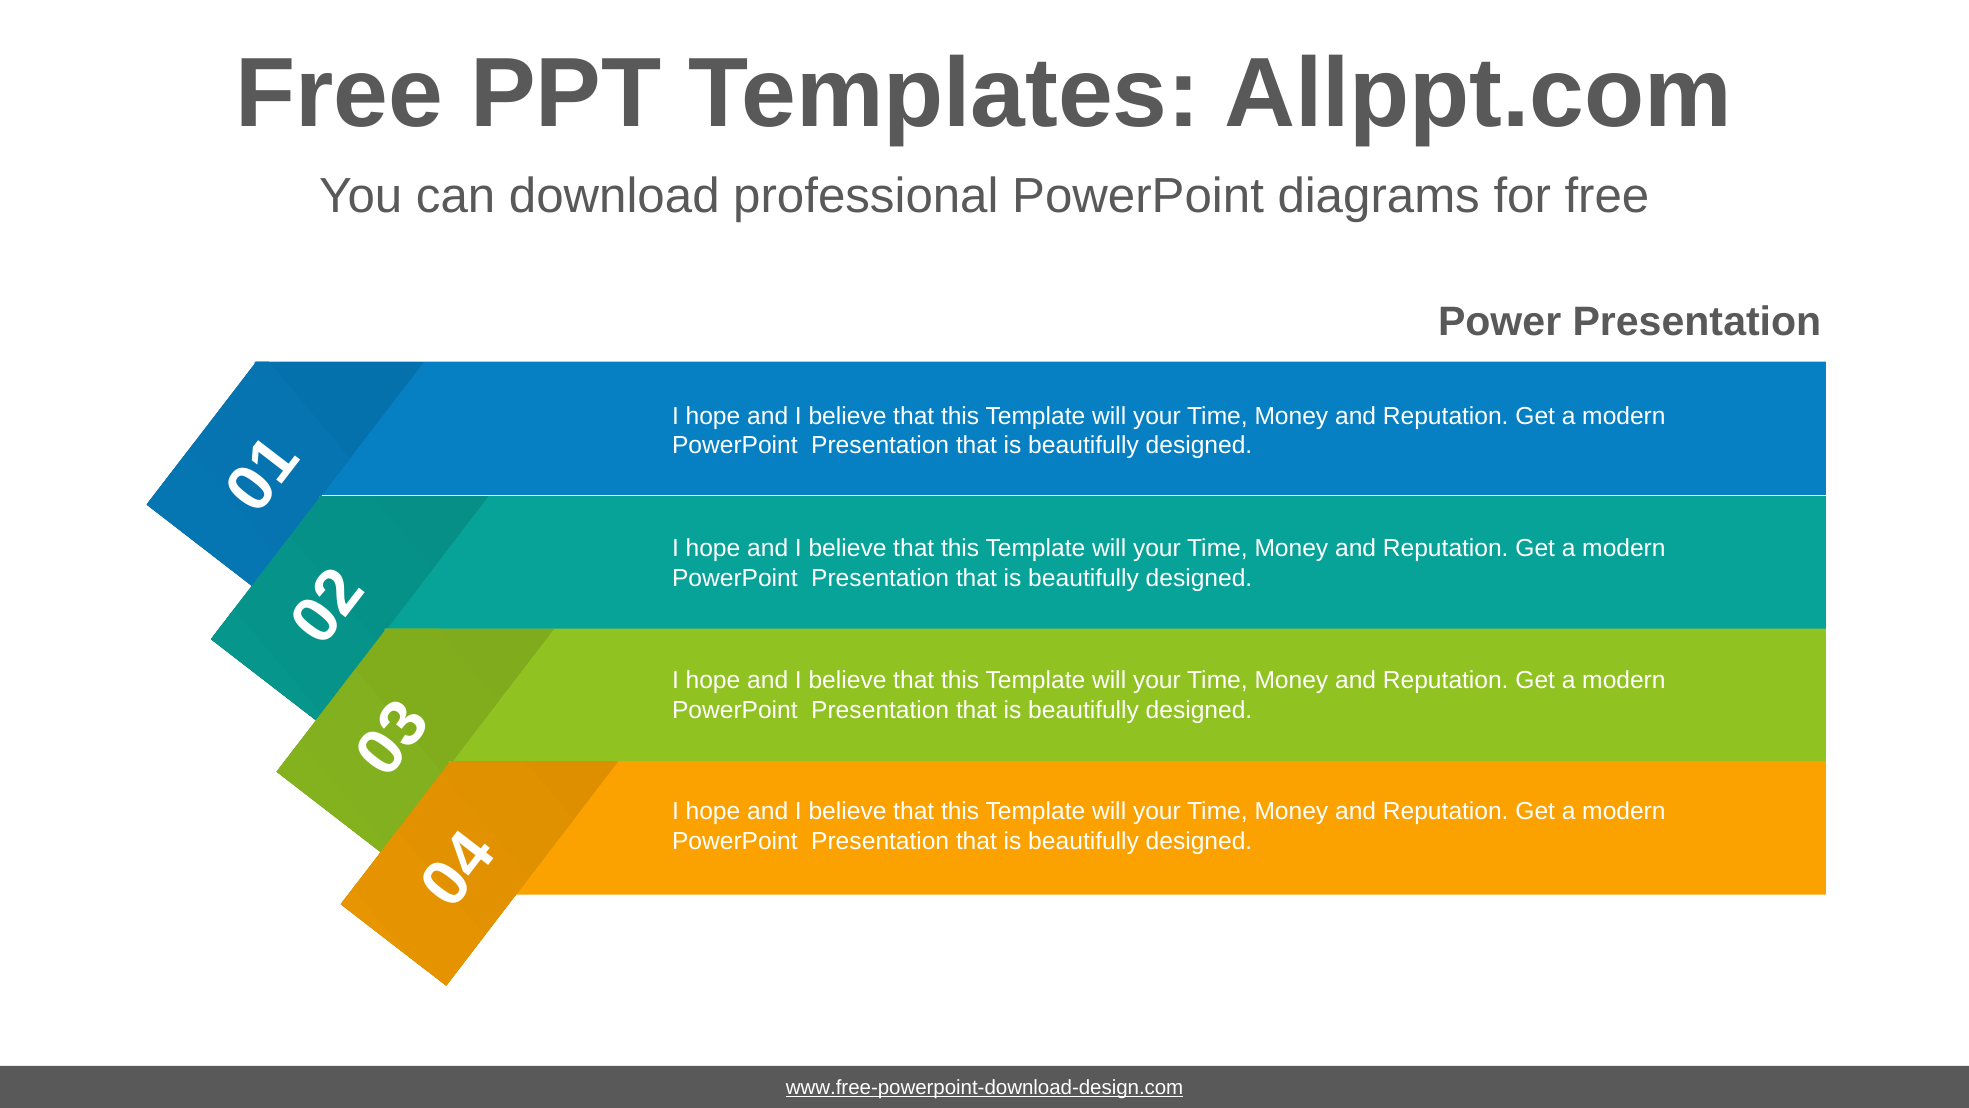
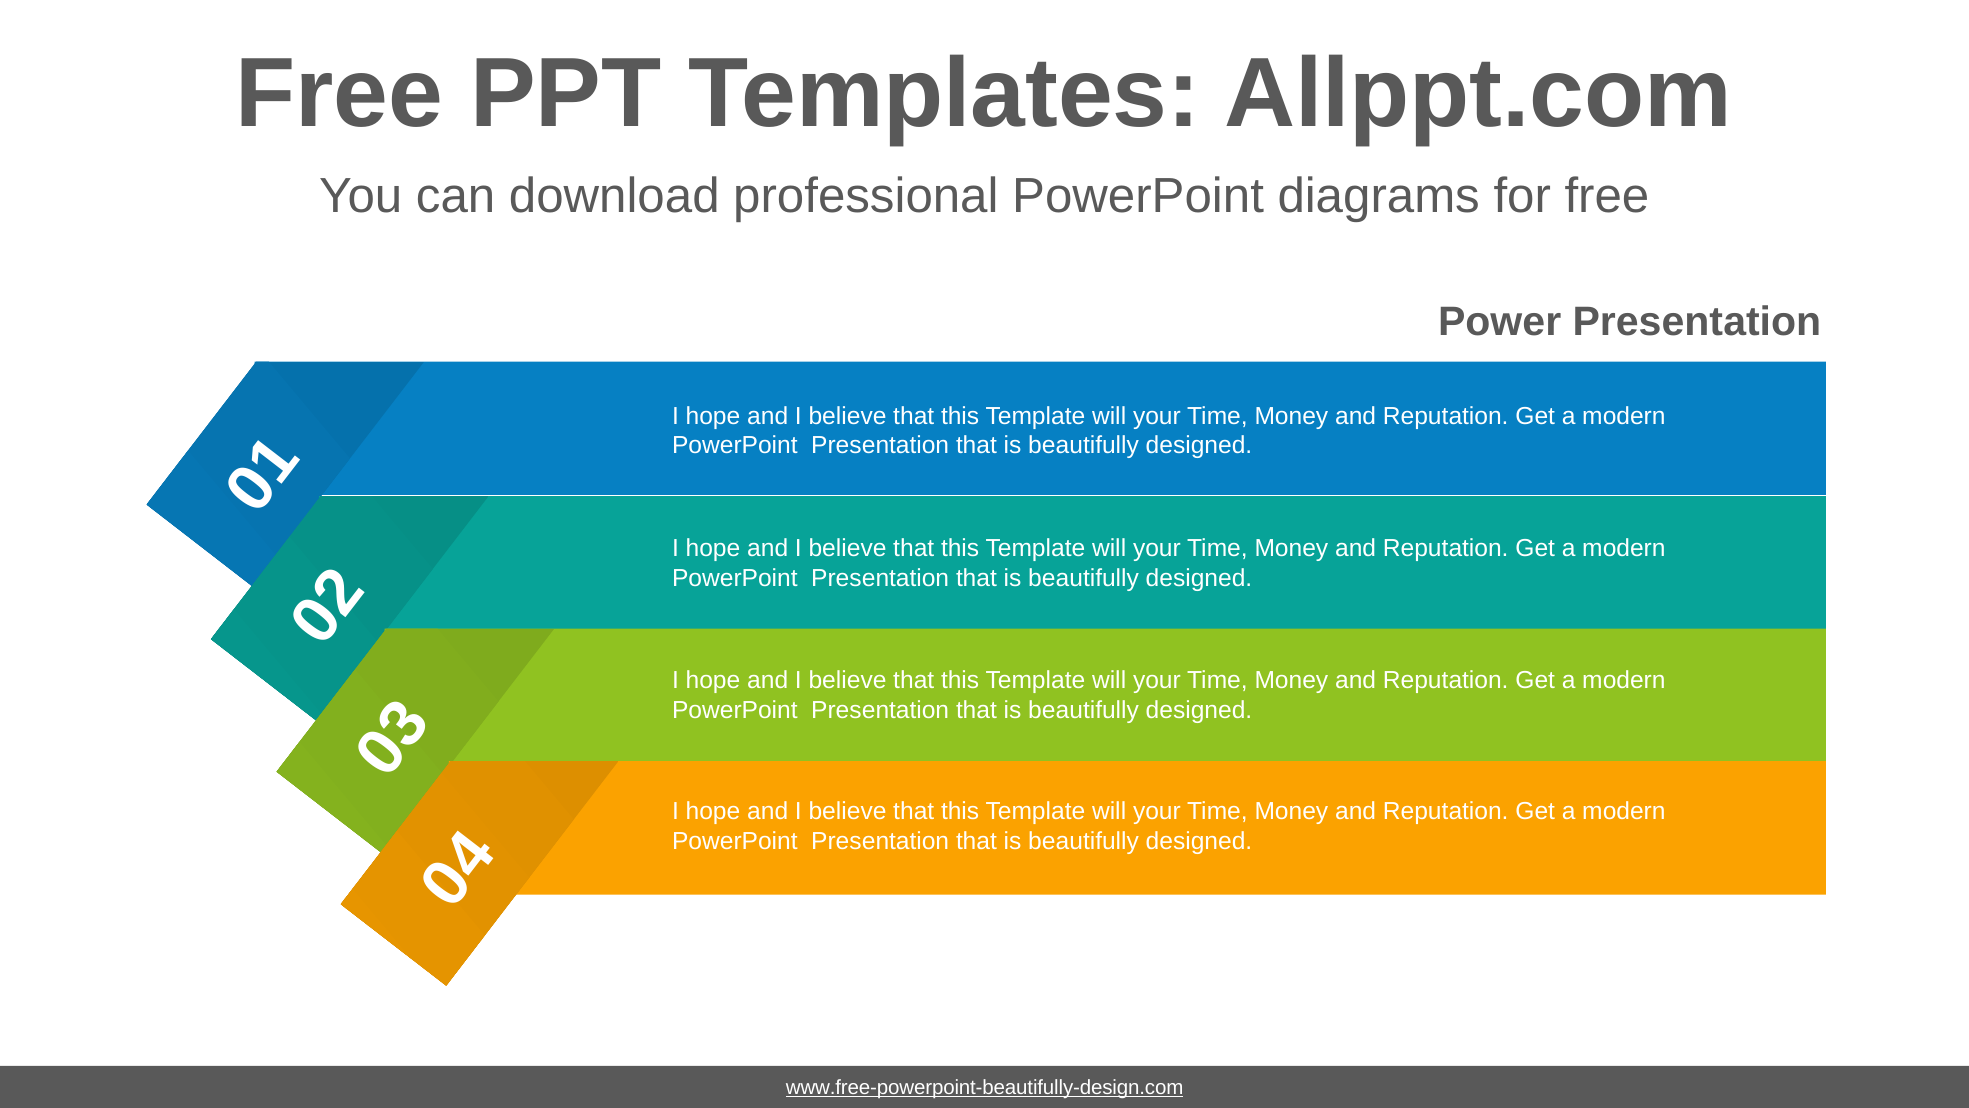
www.free-powerpoint-download-design.com: www.free-powerpoint-download-design.com -> www.free-powerpoint-beautifully-design.com (985, 1087)
